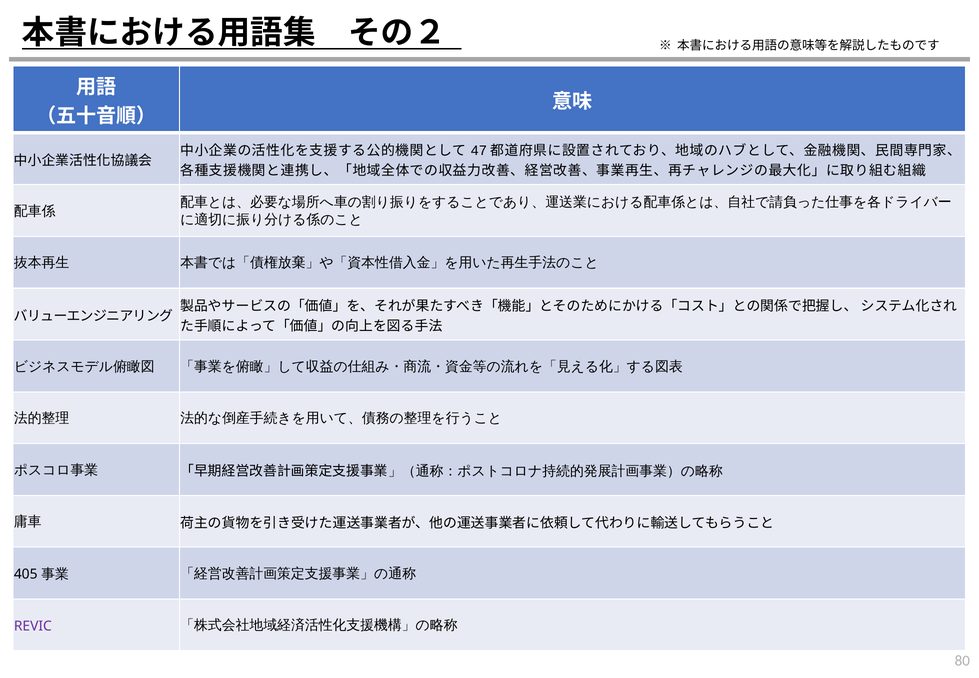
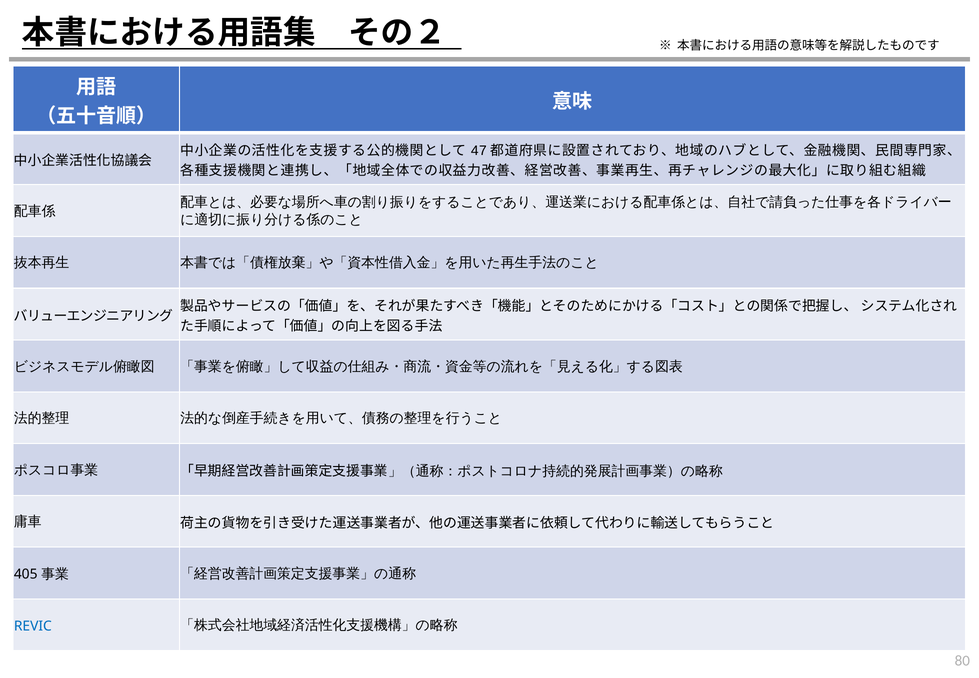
REVIC colour: purple -> blue (33, 626)
